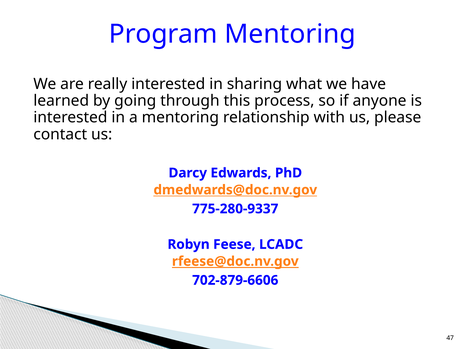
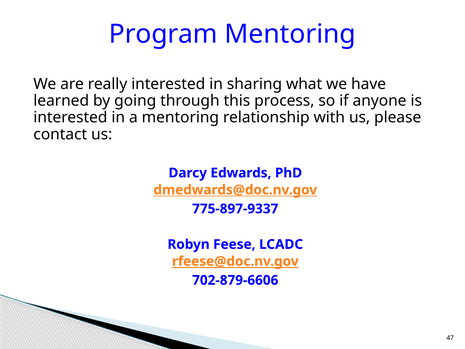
775-280-9337: 775-280-9337 -> 775-897-9337 (235, 209)
